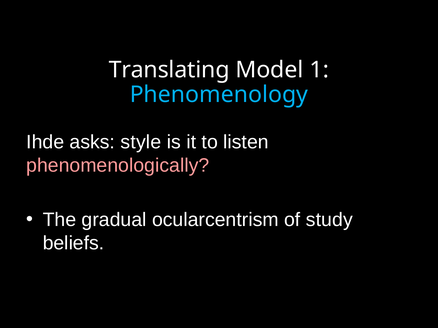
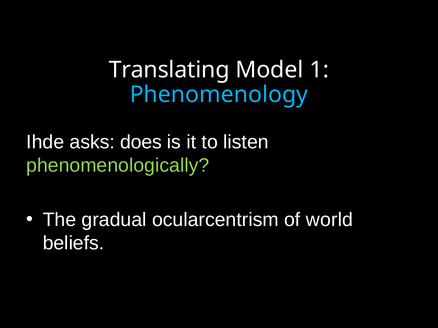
style: style -> does (141, 142)
phenomenologically colour: pink -> light green (118, 166)
study: study -> world (329, 220)
